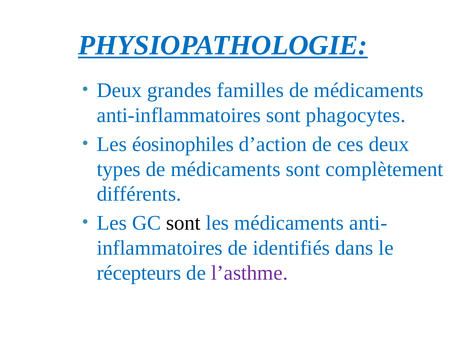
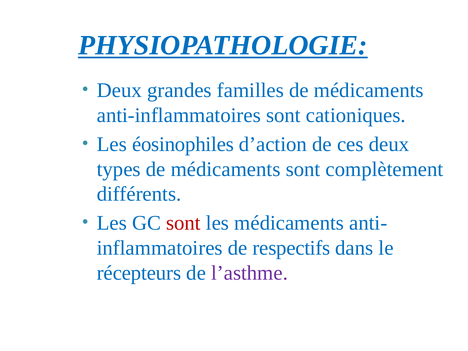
phagocytes: phagocytes -> cationiques (356, 115)
sont colour: black -> red (183, 223)
identifiés: identifiés -> respectifs (291, 248)
